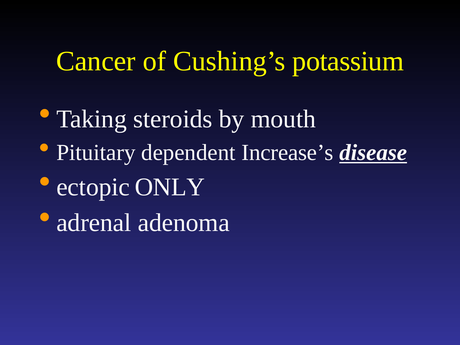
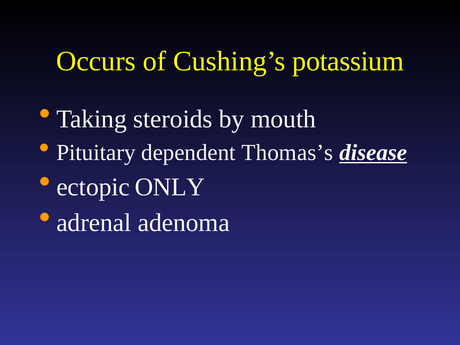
Cancer: Cancer -> Occurs (96, 61)
Increase’s: Increase’s -> Thomas’s (287, 153)
